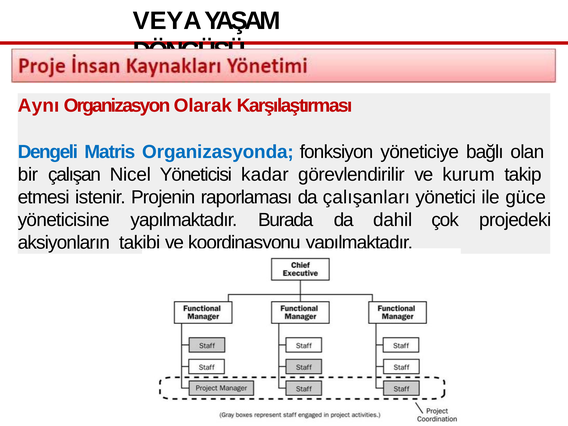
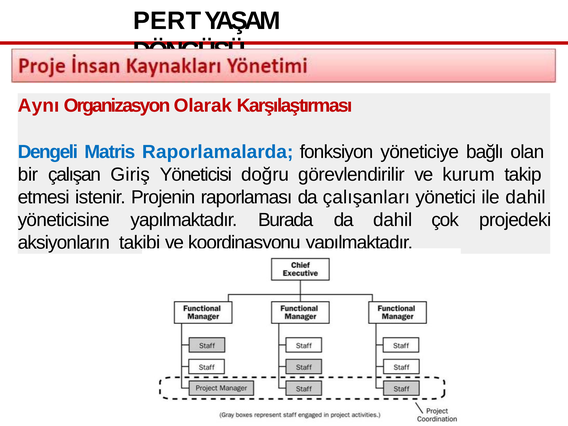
VEYA: VEYA -> PERT (167, 21)
Organizasyonda: Organizasyonda -> Raporlamalarda (218, 152)
Nicel: Nicel -> Giriş (130, 175)
kadar: kadar -> doğru (265, 175)
ile güce: güce -> dahil (526, 197)
